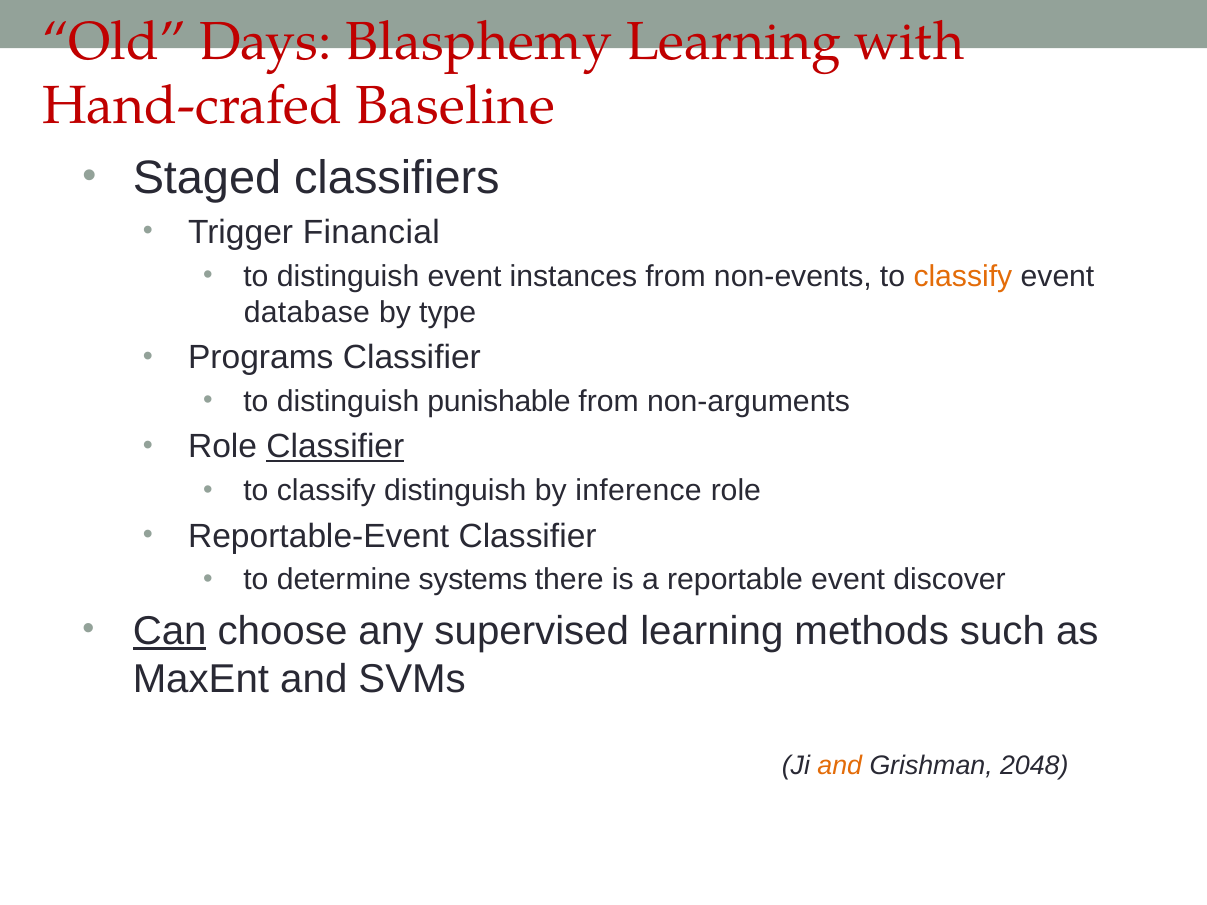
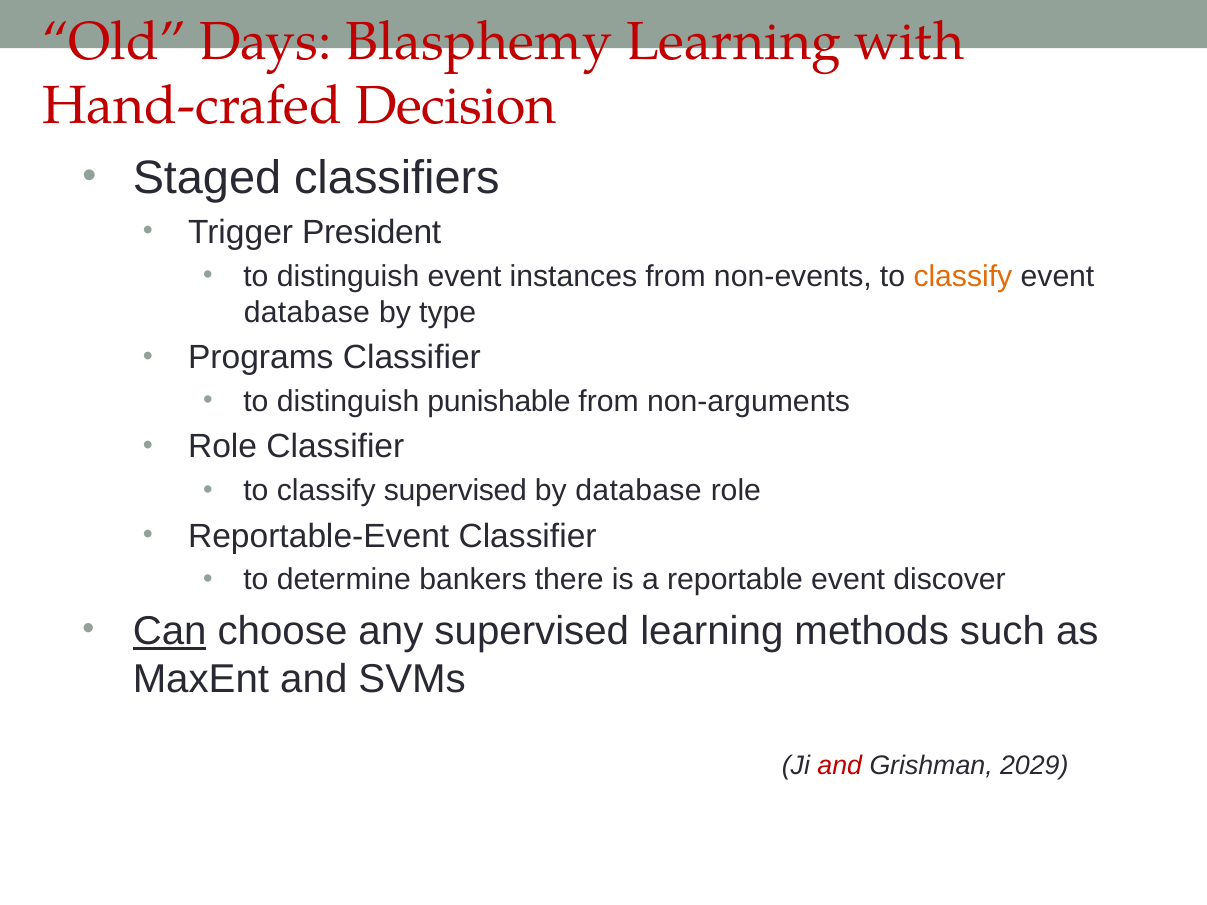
Baseline: Baseline -> Decision (456, 106)
Financial: Financial -> President (372, 232)
Classifier underline: present -> none (335, 447)
classify distinguish: distinguish -> supervised (455, 491)
by inference: inference -> database (639, 491)
systems: systems -> bankers (473, 580)
and colour: orange -> red (840, 766)
2048: 2048 -> 2029 (1034, 766)
